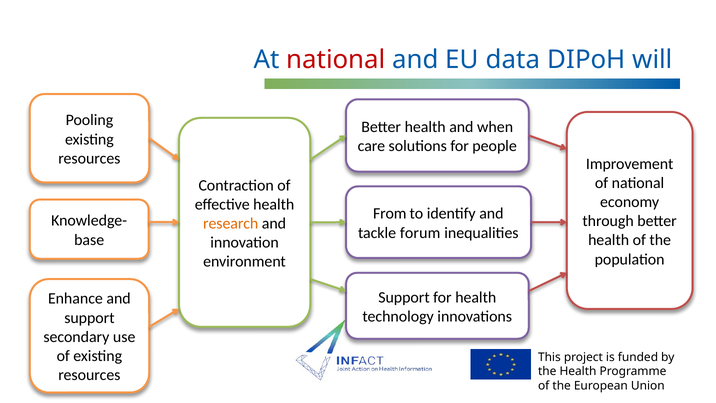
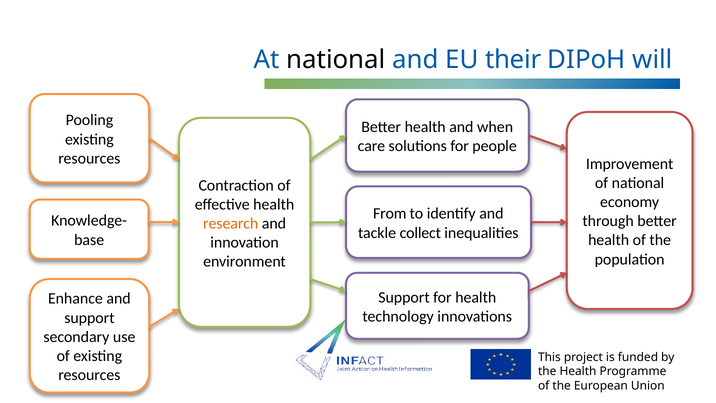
national colour: red -> black (336, 60)
data: data -> their (513, 60)
forum: forum -> collect (420, 233)
